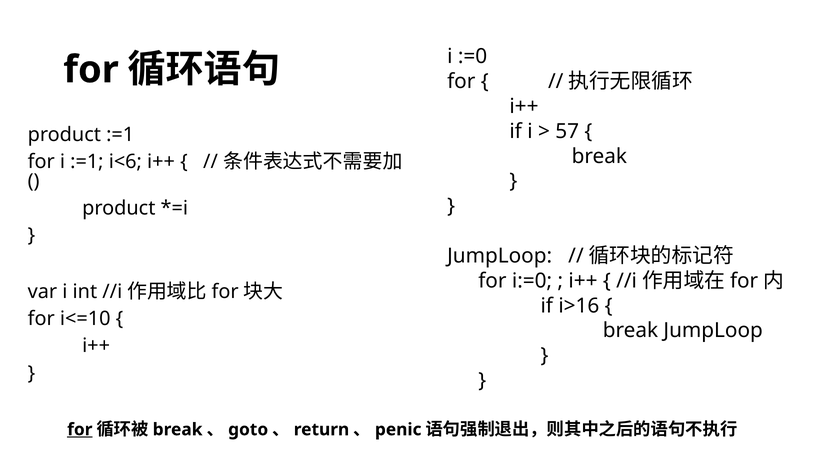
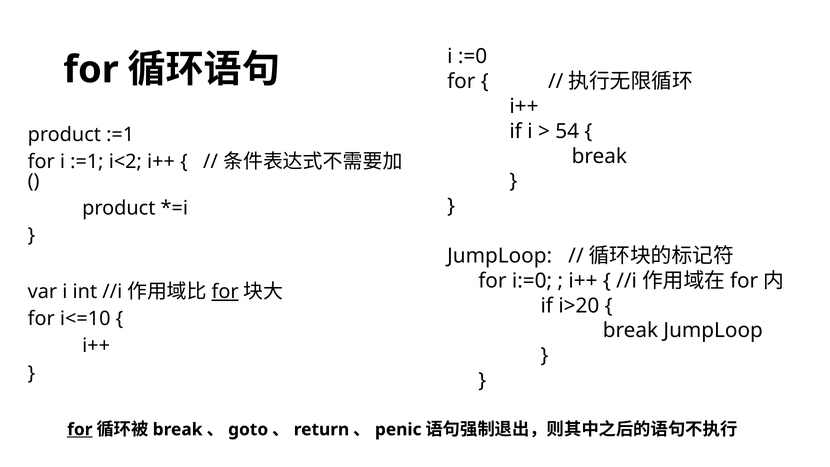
57: 57 -> 54 (567, 131)
i<6: i<6 -> i<2 (125, 162)
for underline: none -> present (225, 292)
i>16: i>16 -> i>20 (579, 306)
